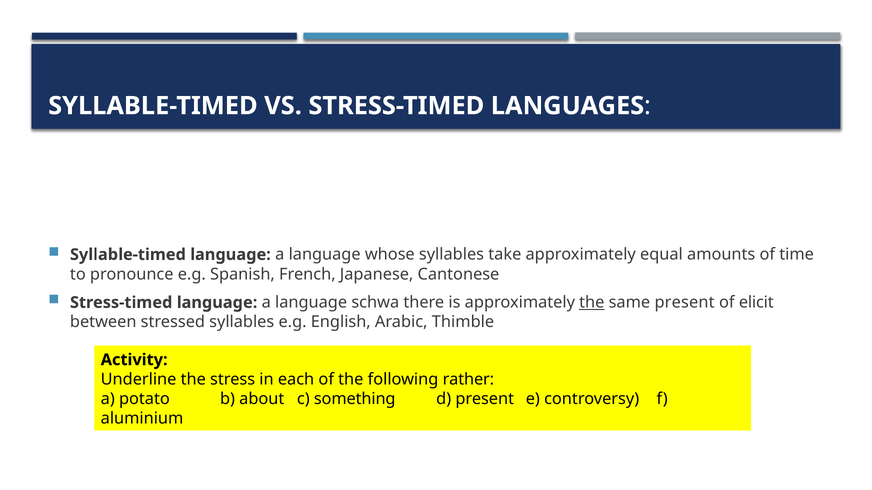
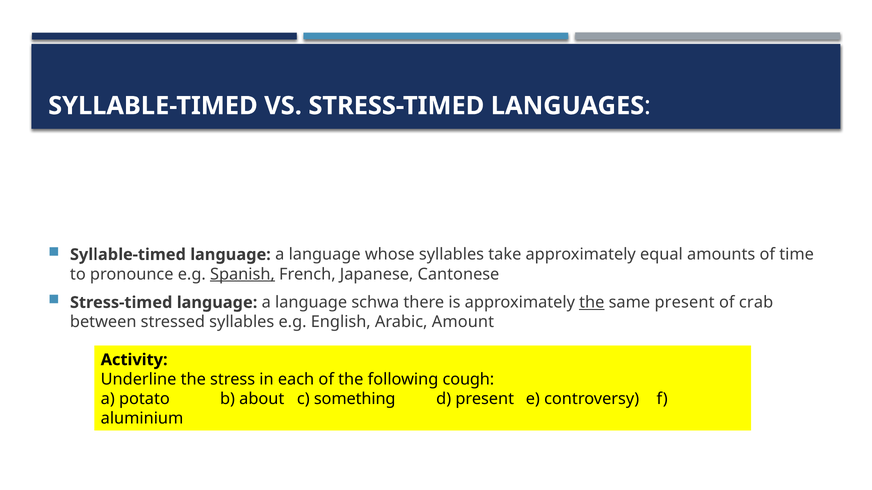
Spanish underline: none -> present (242, 274)
elicit: elicit -> crab (756, 303)
Thimble: Thimble -> Amount (463, 322)
rather: rather -> cough (468, 380)
